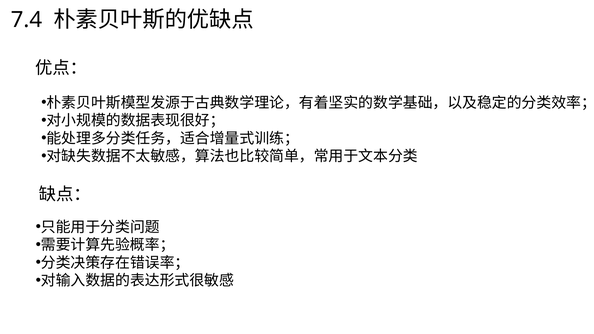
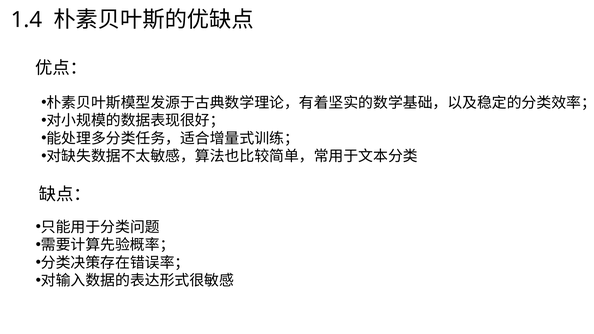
7.4: 7.4 -> 1.4 (27, 20)
